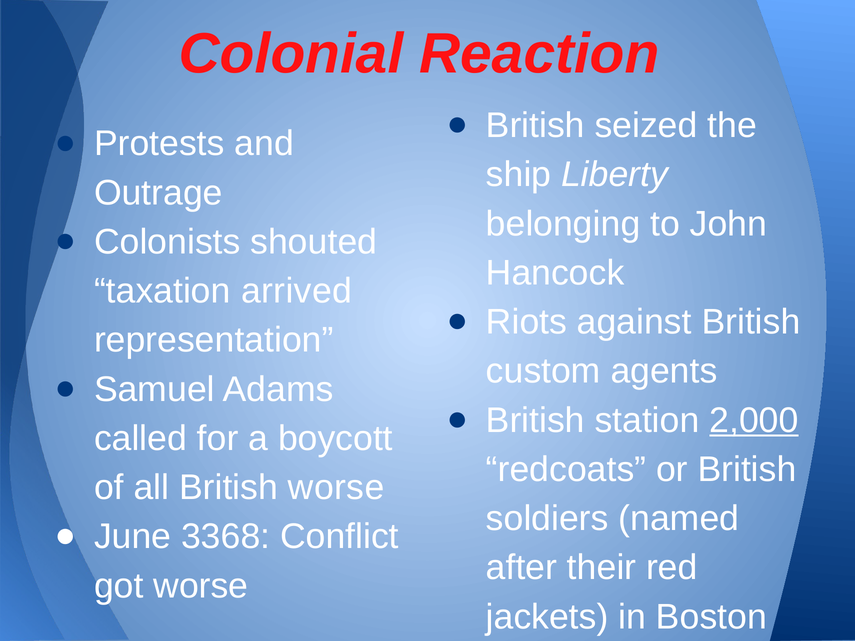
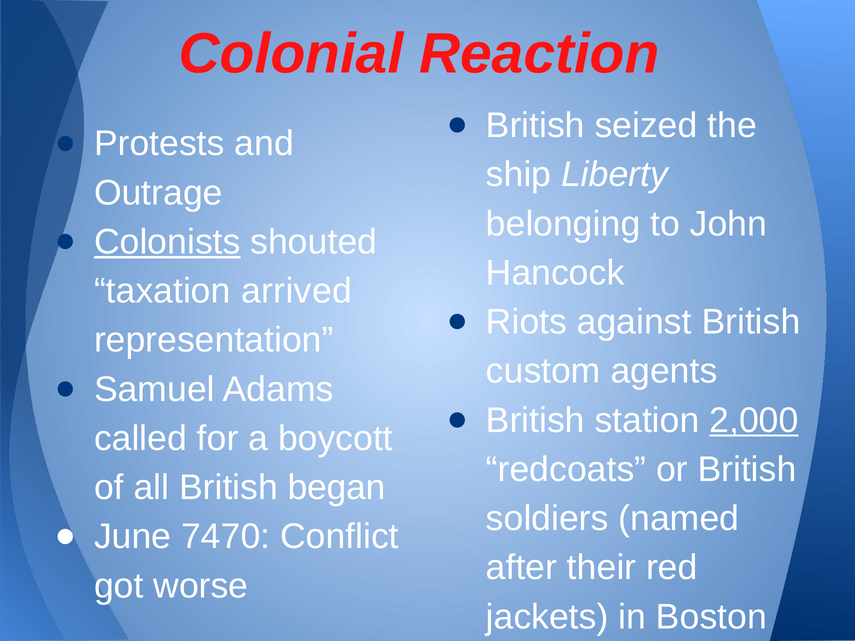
Colonists underline: none -> present (167, 242)
British worse: worse -> began (337, 488)
3368: 3368 -> 7470 (226, 537)
